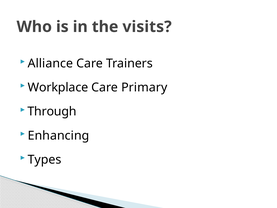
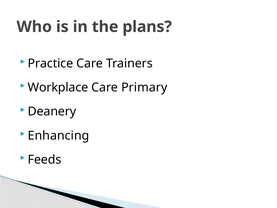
visits: visits -> plans (147, 27)
Alliance: Alliance -> Practice (50, 63)
Through: Through -> Deanery (52, 111)
Types: Types -> Feeds (45, 159)
